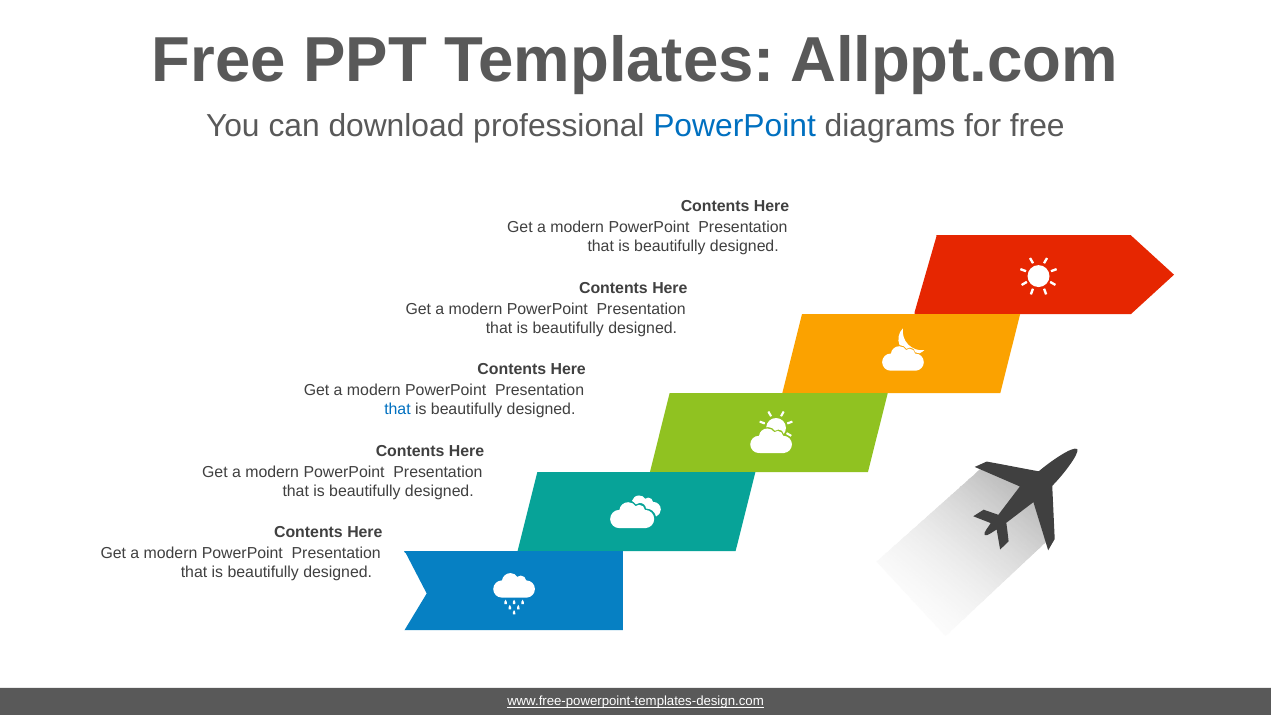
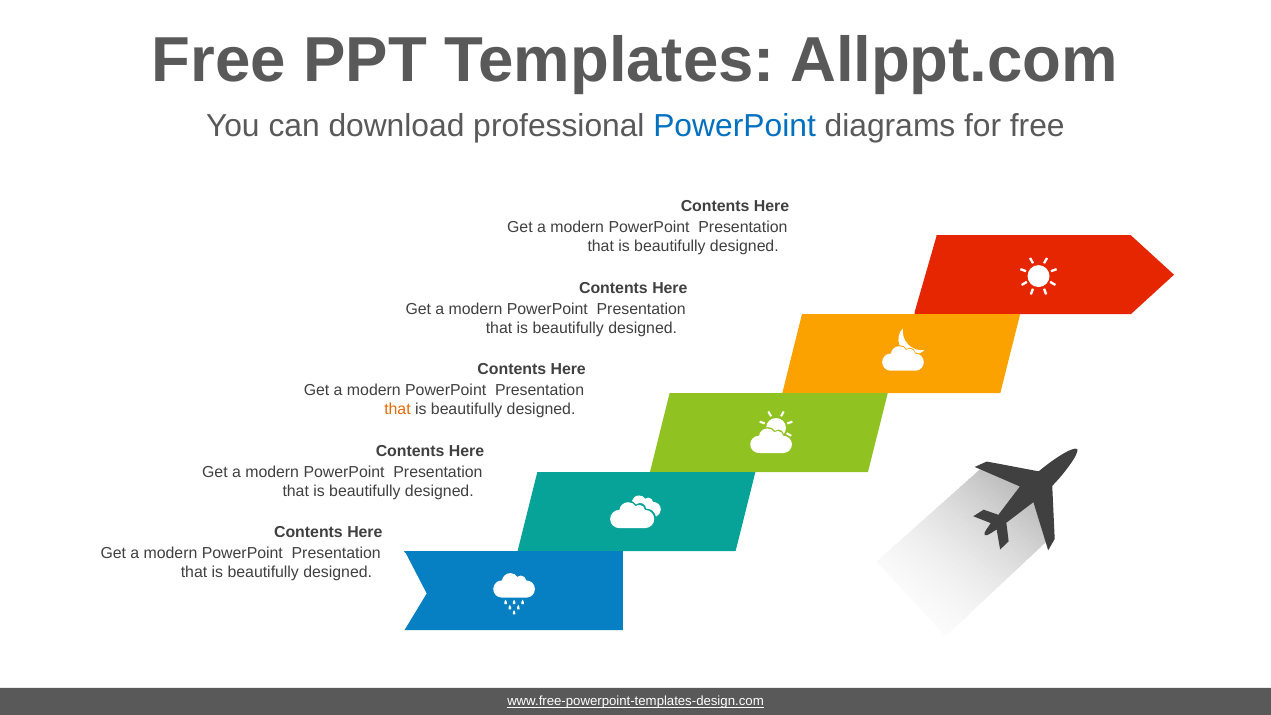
that colour: blue -> orange (397, 410)
